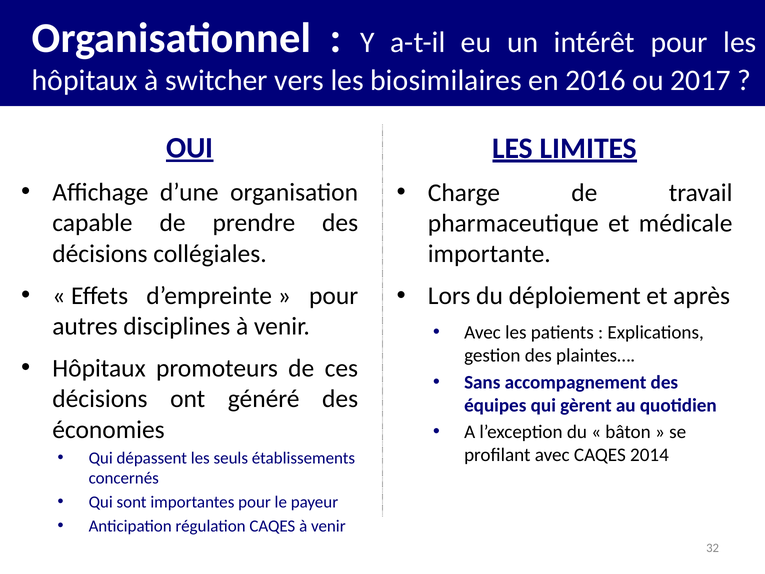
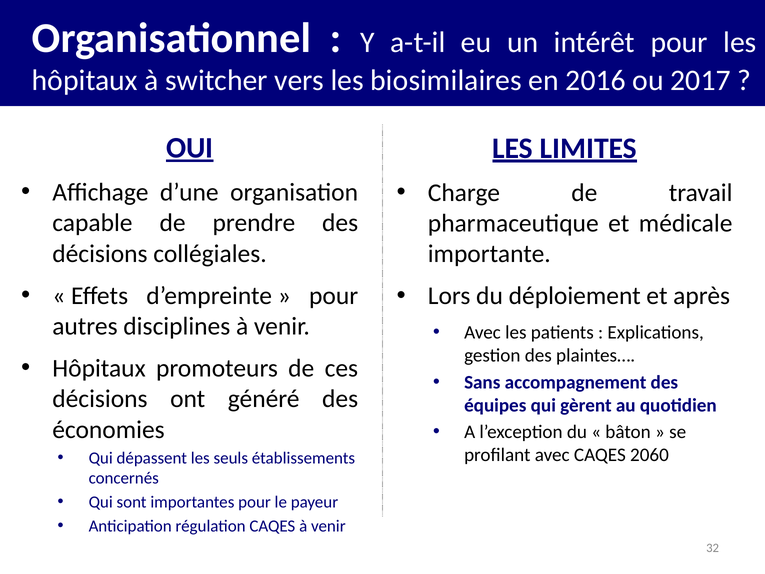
2014: 2014 -> 2060 (649, 455)
